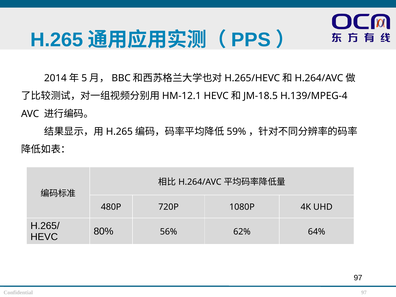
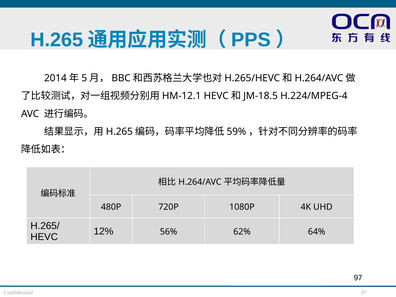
H.139/MPEG-4: H.139/MPEG-4 -> H.224/MPEG-4 (314, 96)
80%: 80% -> 12% (104, 231)
